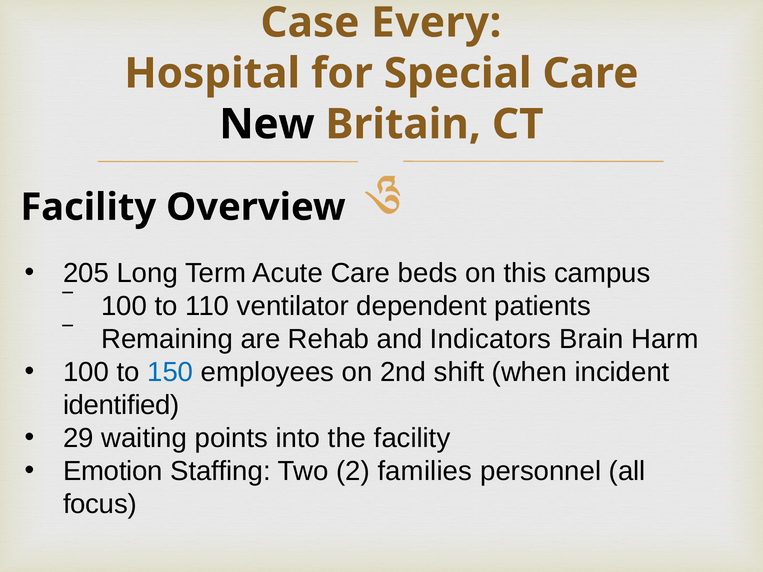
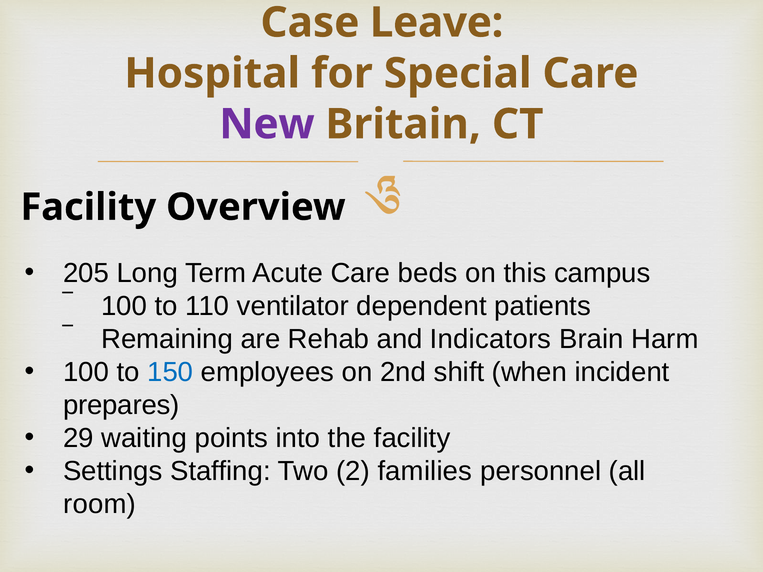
Every: Every -> Leave (437, 23)
New colour: black -> purple (267, 124)
identified: identified -> prepares (121, 405)
Emotion: Emotion -> Settings (113, 471)
focus: focus -> room (100, 504)
